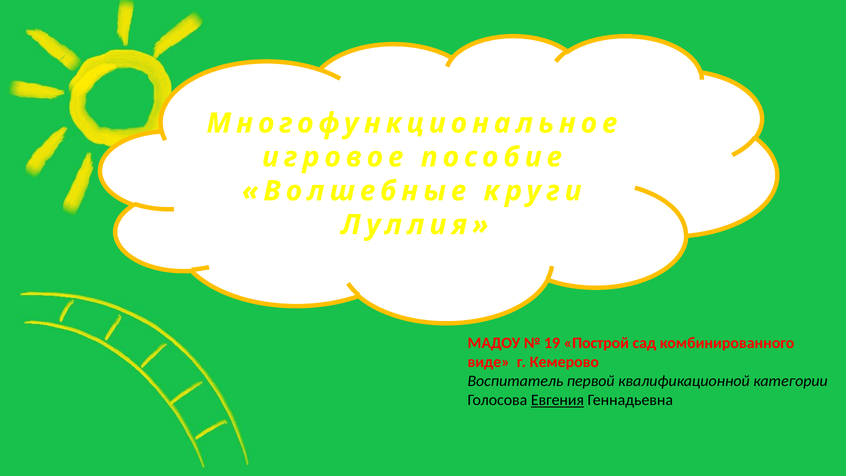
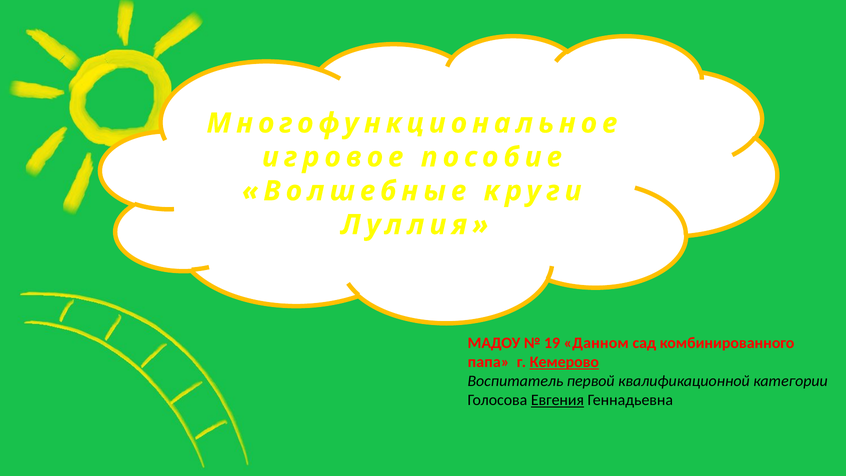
Построй: Построй -> Данном (596, 343)
виде: виде -> папа (489, 362)
Кемерово underline: none -> present (564, 362)
